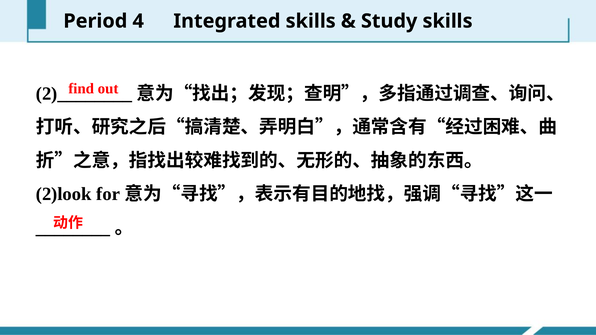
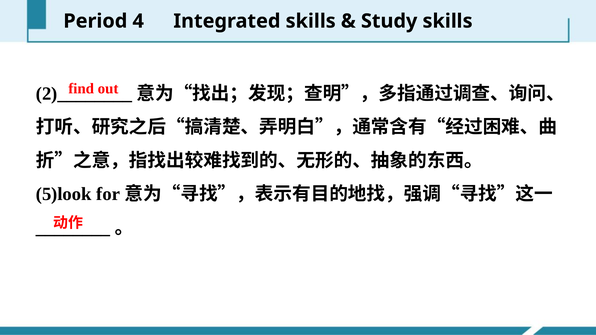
2)look: 2)look -> 5)look (64, 194)
